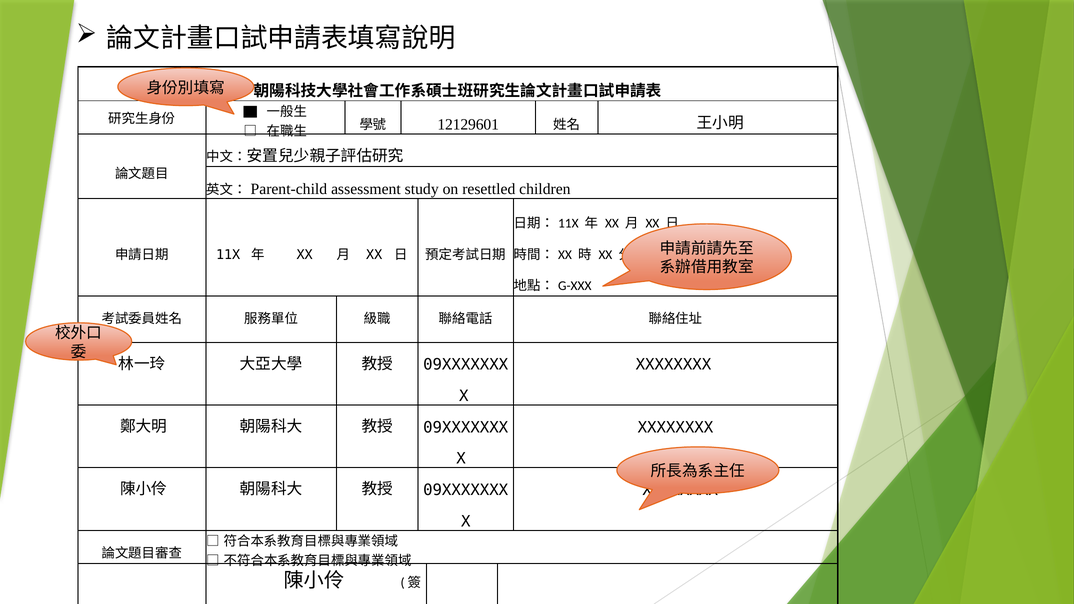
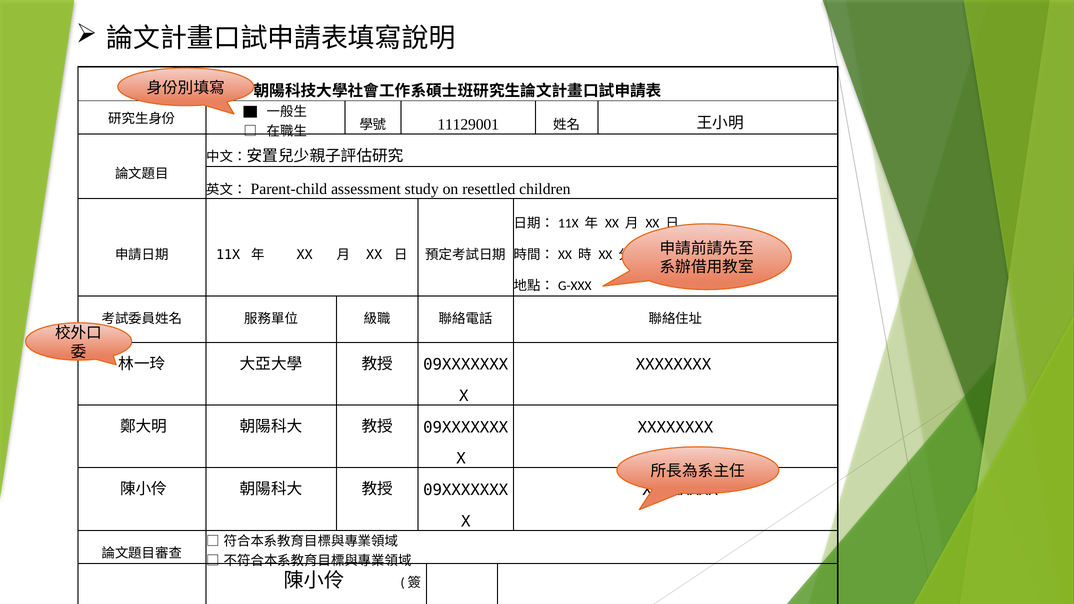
12129601: 12129601 -> 11129001 (468, 125)
